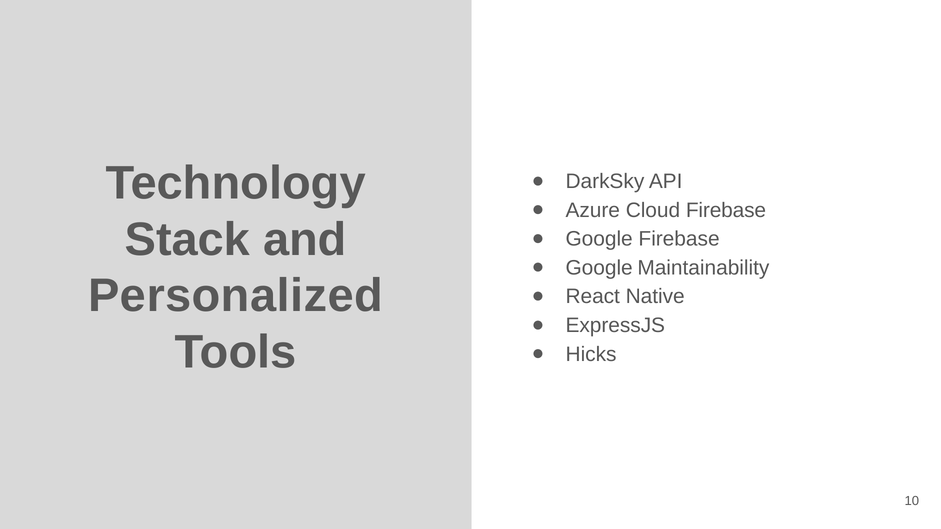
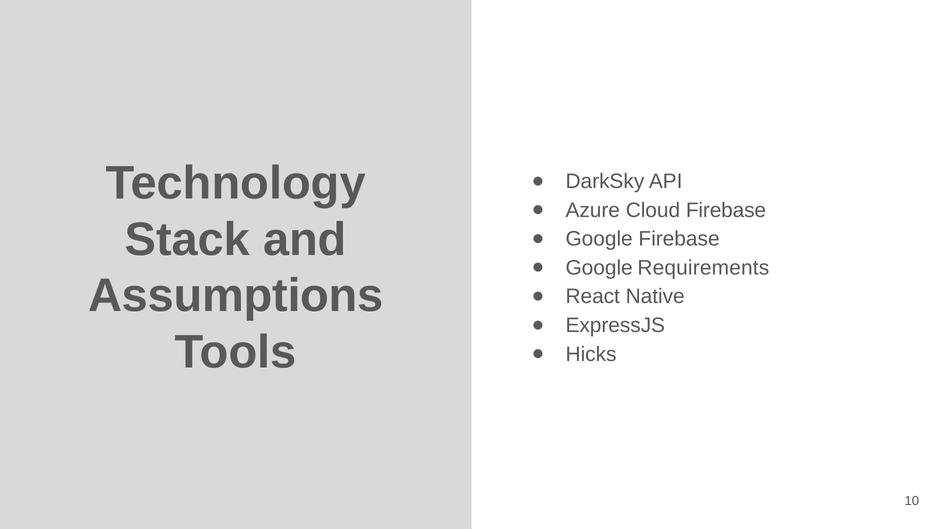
Maintainability: Maintainability -> Requirements (703, 268)
Personalized: Personalized -> Assumptions (236, 296)
